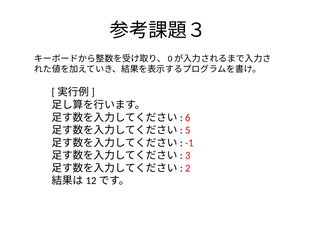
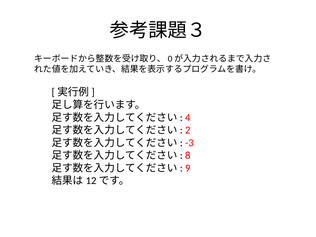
6: 6 -> 4 (188, 118)
5: 5 -> 2 (188, 130)
-1: -1 -> -3 (189, 143)
3: 3 -> 8 (188, 155)
2: 2 -> 9 (188, 168)
